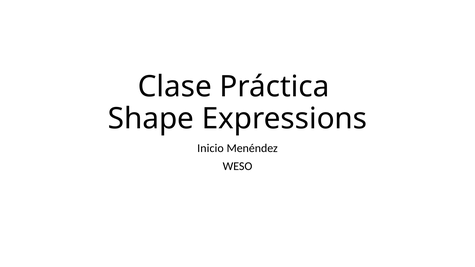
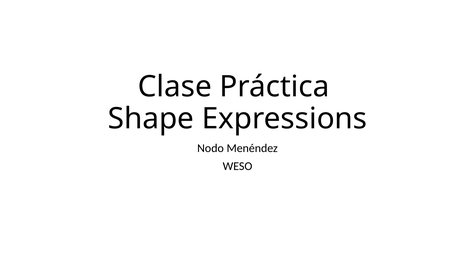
Inicio: Inicio -> Nodo (210, 148)
